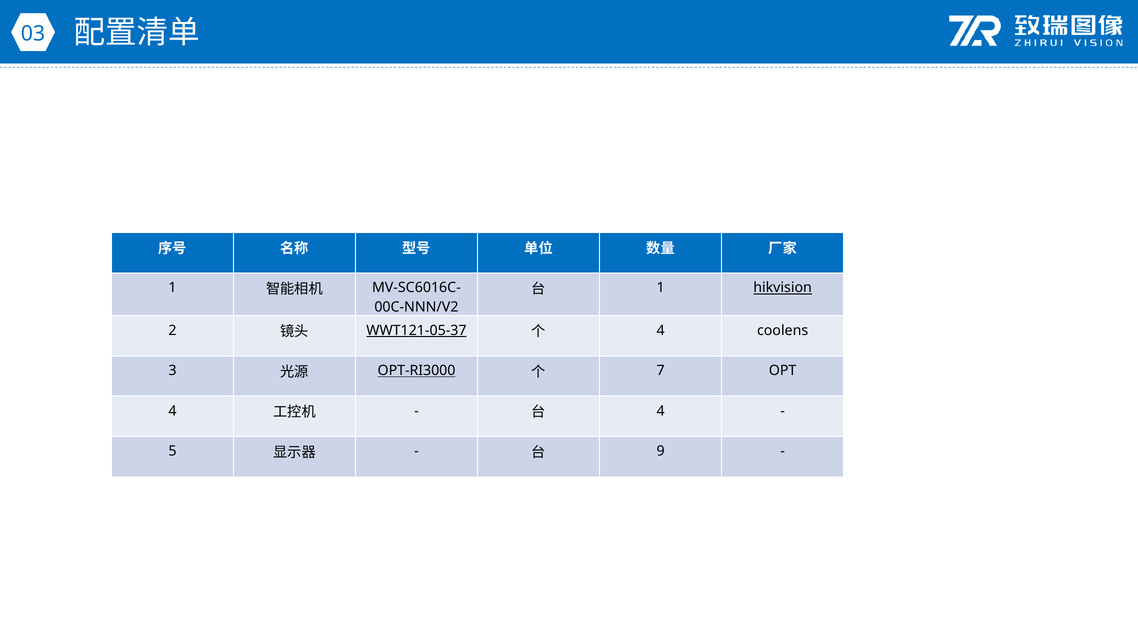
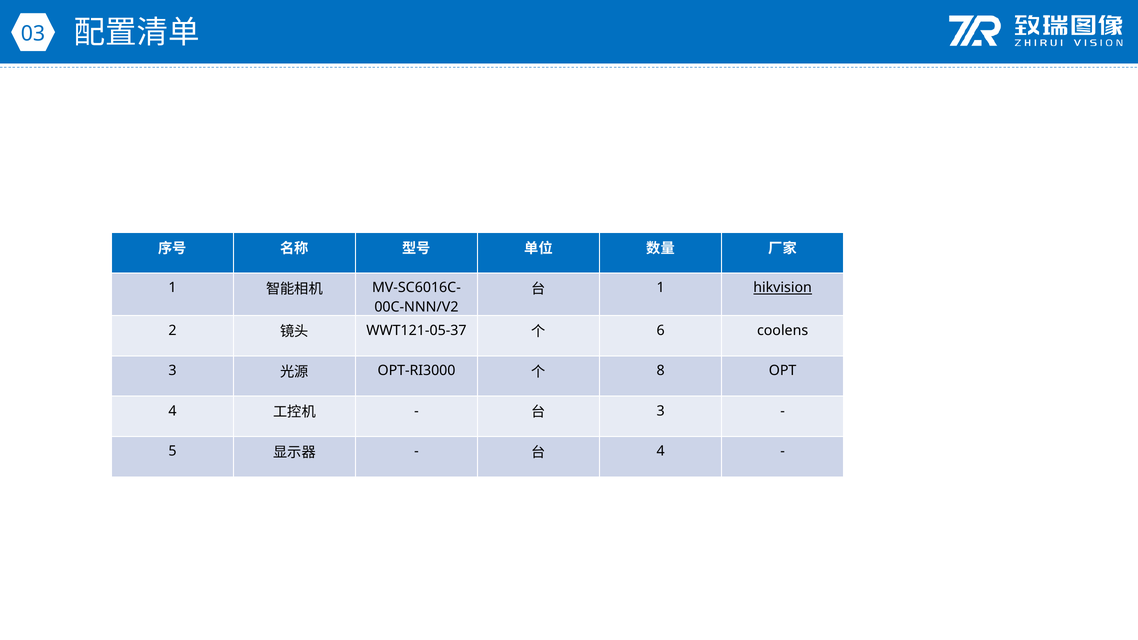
WWT121-05-37 underline: present -> none (416, 330)
4: 4 -> 6 (661, 330)
OPT-RI3000 underline: present -> none (416, 371)
7: 7 -> 8 (661, 371)
4: 4 -> 3 (661, 411)
9: 9 -> 4 (661, 451)
